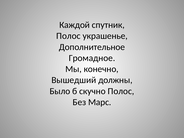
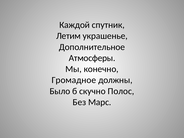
Полос: Полос -> Летим (68, 36)
Громадное: Громадное -> Атмосферы (92, 58)
Вышедший: Вышедший -> Громадное (74, 80)
